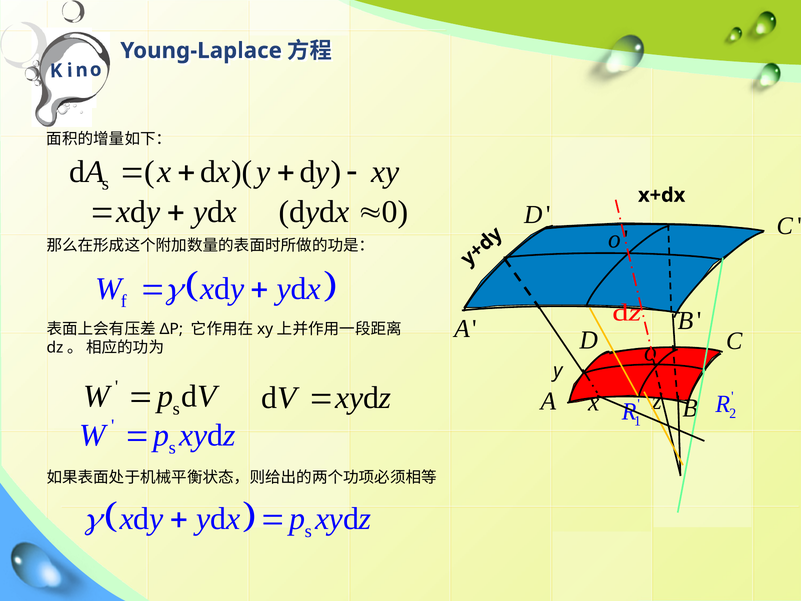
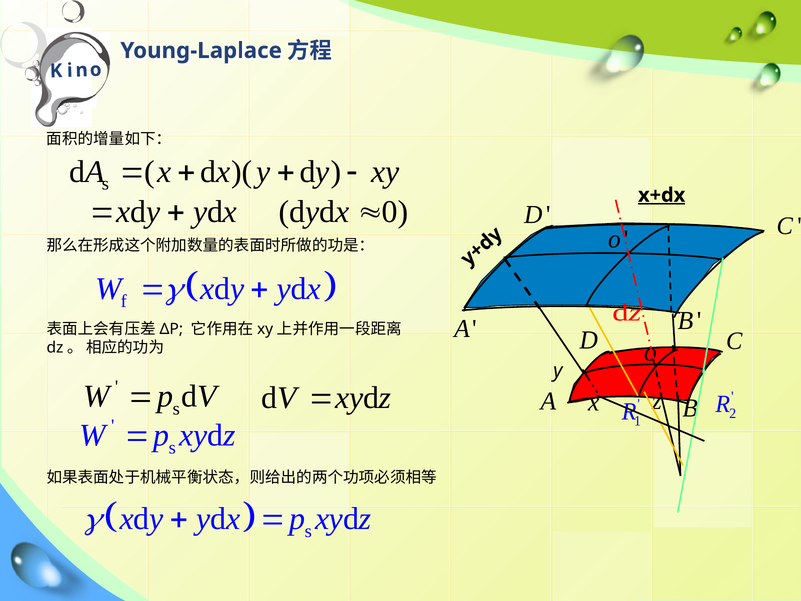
x+dx underline: none -> present (662, 195)
